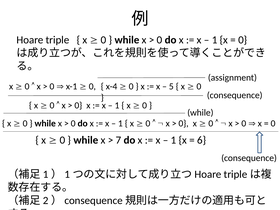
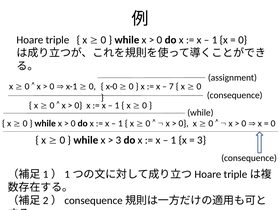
x-4: x-4 -> x-0 (112, 86)
5: 5 -> 7 (171, 86)
7: 7 -> 3 (118, 140)
6: 6 -> 3 (202, 140)
